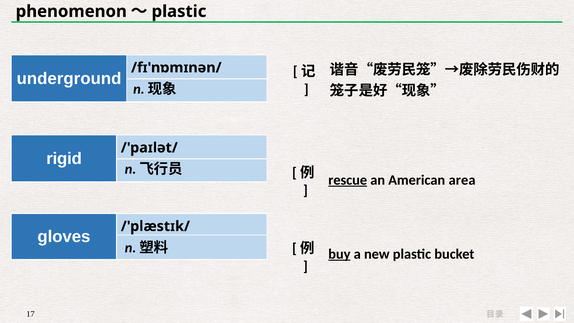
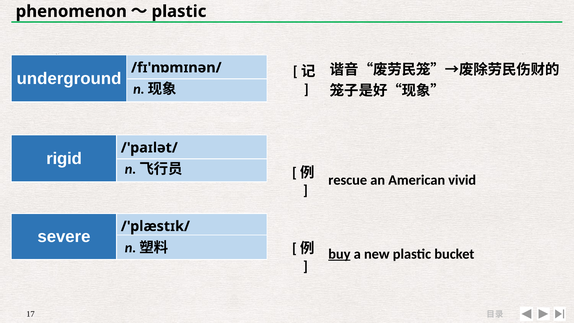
rescue underline: present -> none (348, 180)
area: area -> vivid (462, 180)
gloves: gloves -> severe (64, 237)
